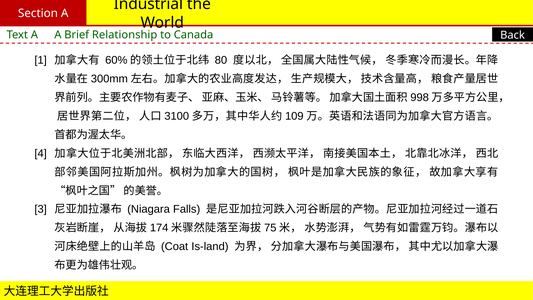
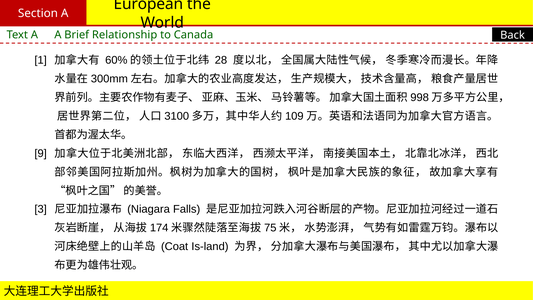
Industrial: Industrial -> European (148, 4)
80: 80 -> 28 (221, 60)
4: 4 -> 9 (41, 154)
